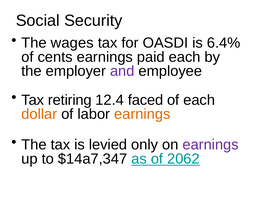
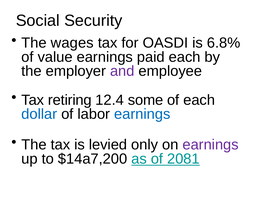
6.4%: 6.4% -> 6.8% (224, 43)
cents: cents -> value (55, 57)
faced: faced -> some (146, 100)
dollar colour: orange -> blue (39, 114)
earnings colour: orange -> blue (142, 114)
$14a7,347: $14a7,347 -> $14a7,200 (93, 159)
2062: 2062 -> 2081 (183, 159)
